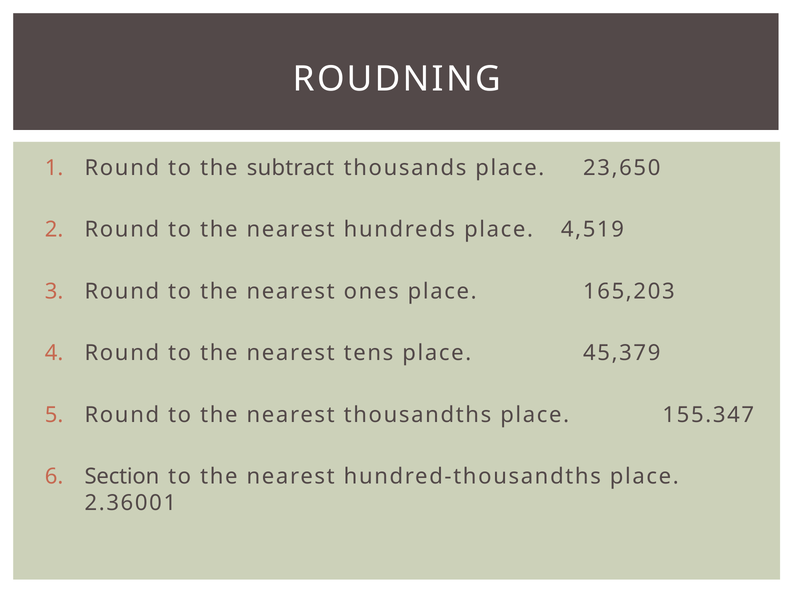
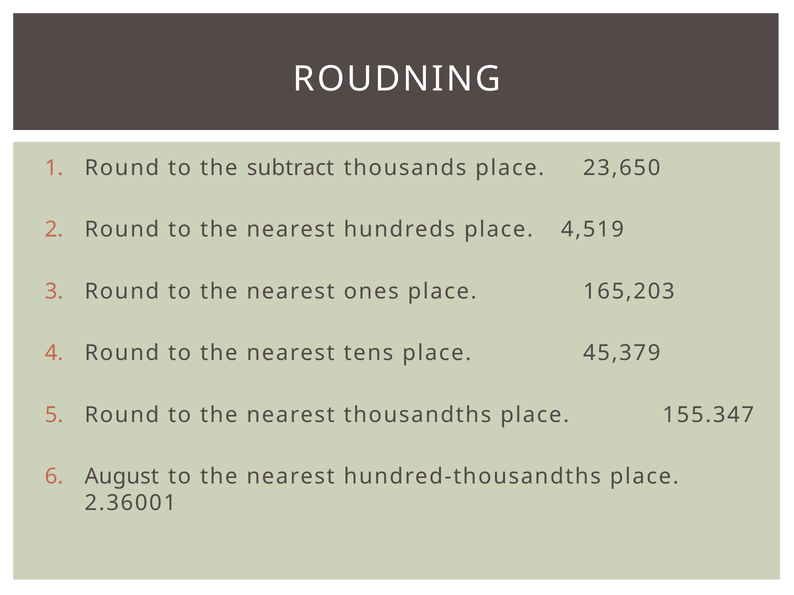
Section: Section -> August (122, 477)
